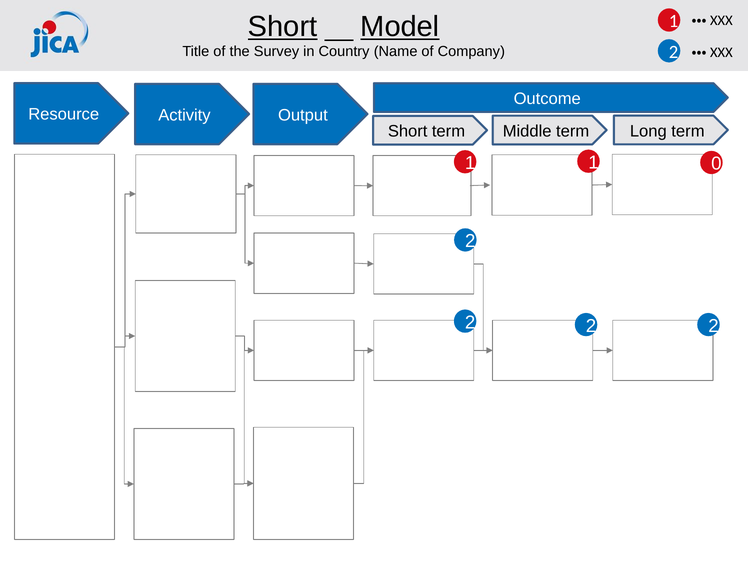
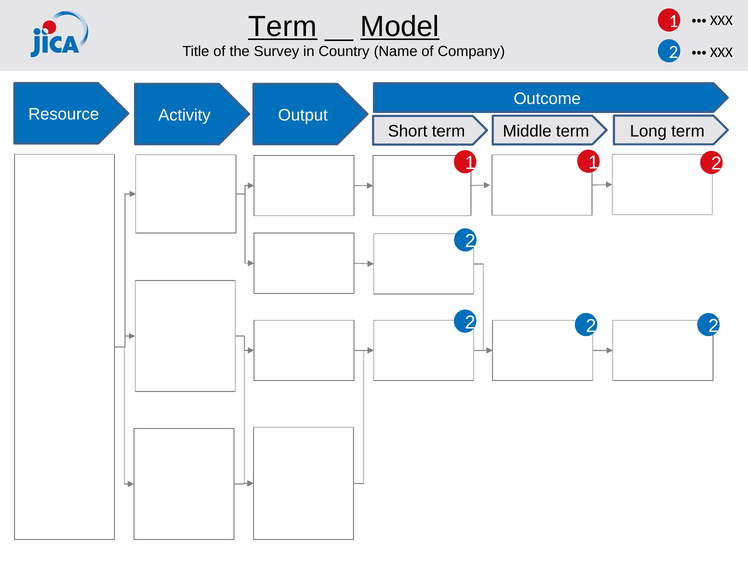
Short: Short -> Term (282, 27)
0: 0 -> 2 (716, 164)
